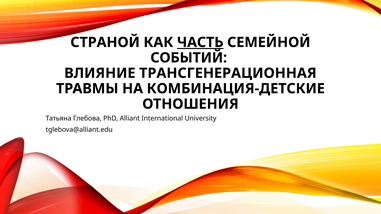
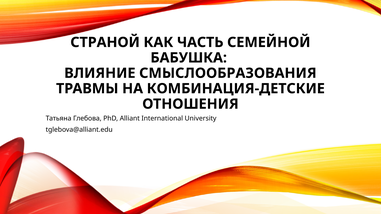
ЧАСТЬ underline: present -> none (200, 42)
СОБЫТИЙ: СОБЫТИЙ -> БАБУШКА (189, 58)
ТРАНСГЕНЕРАЦИОННАЯ: ТРАНСГЕНЕРАЦИОННАЯ -> СМЫСЛООБРАЗОВАНИЯ (228, 73)
